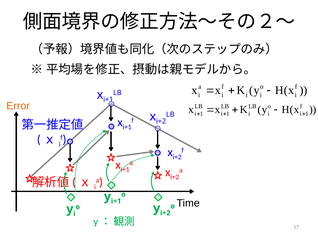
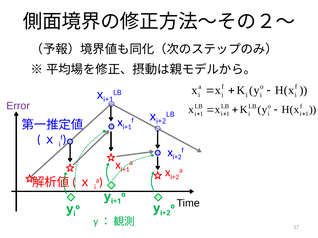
Error colour: orange -> purple (18, 106)
